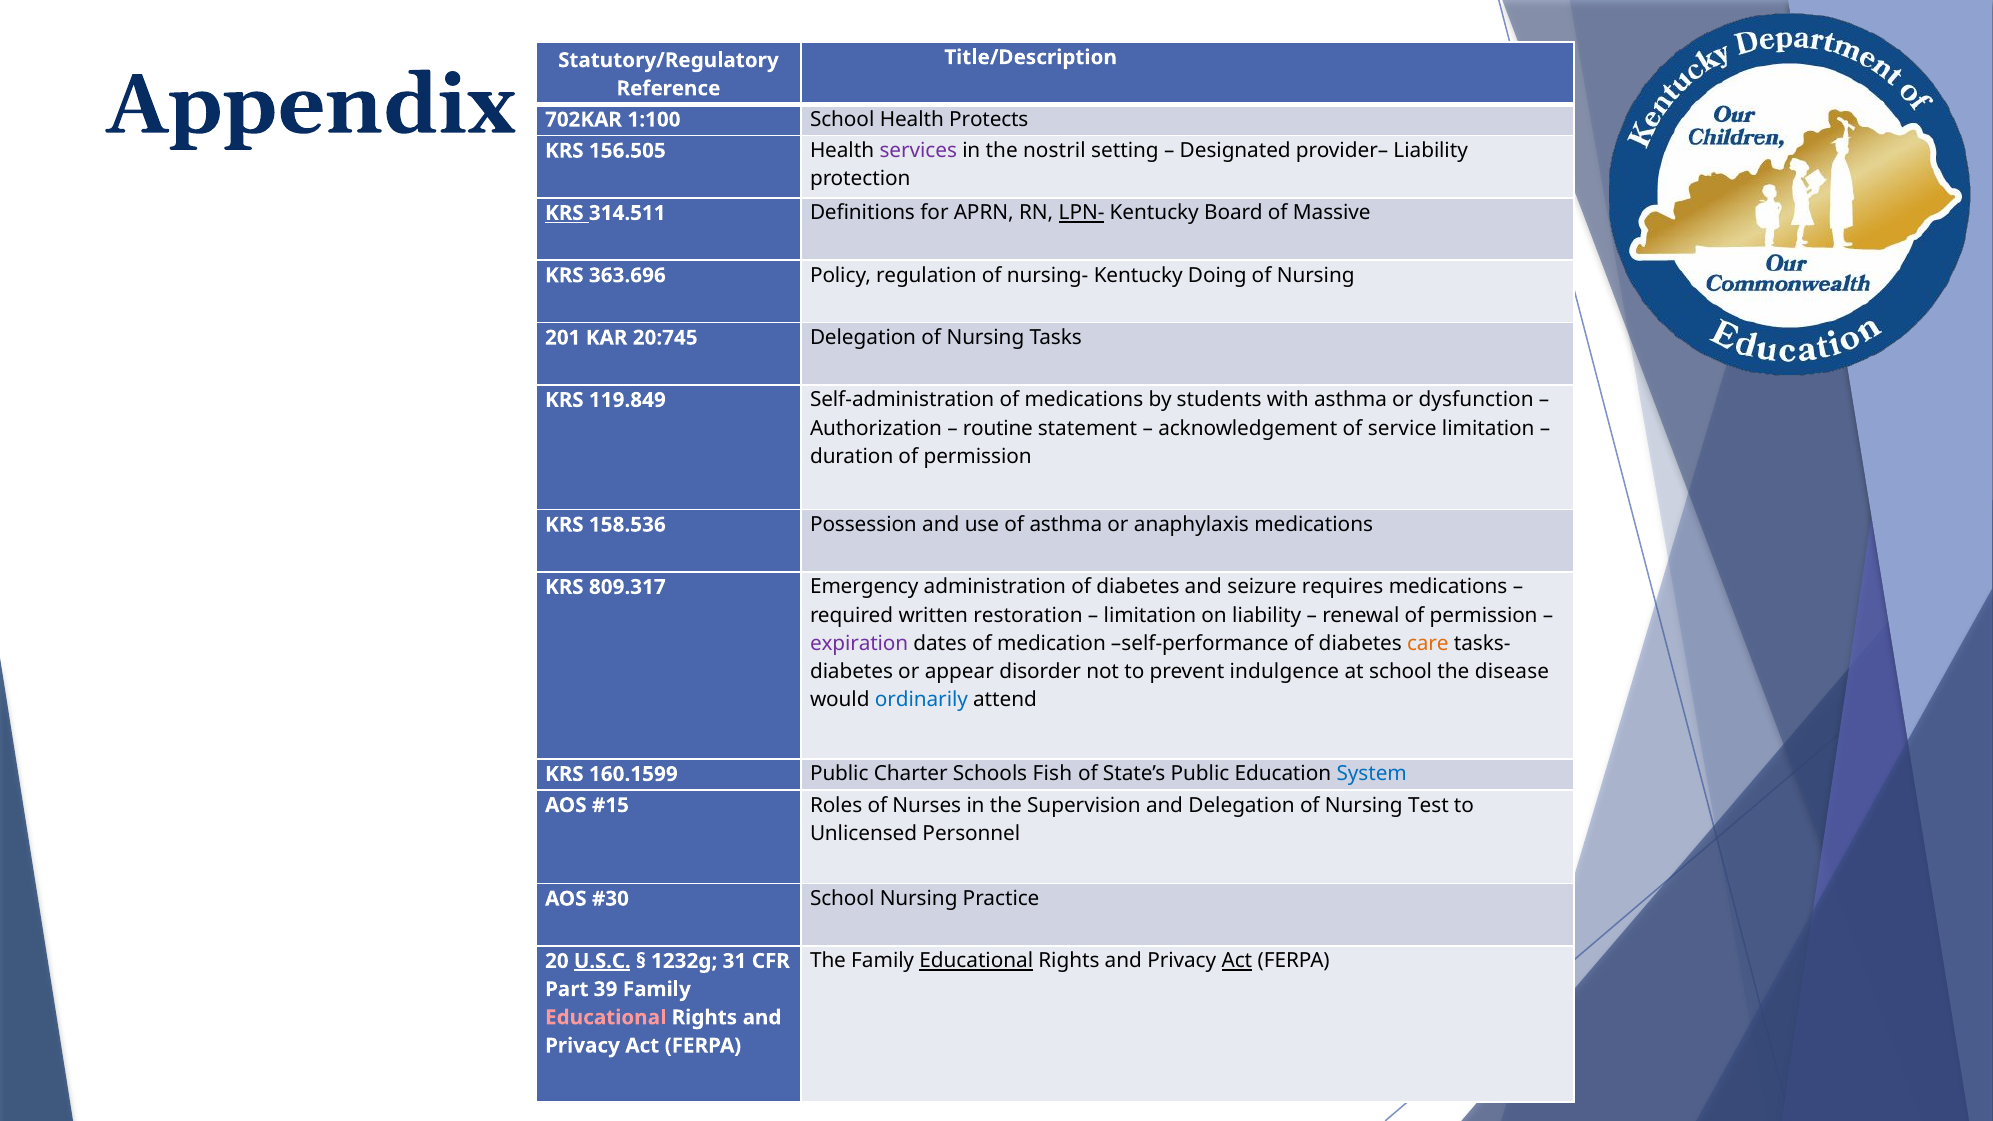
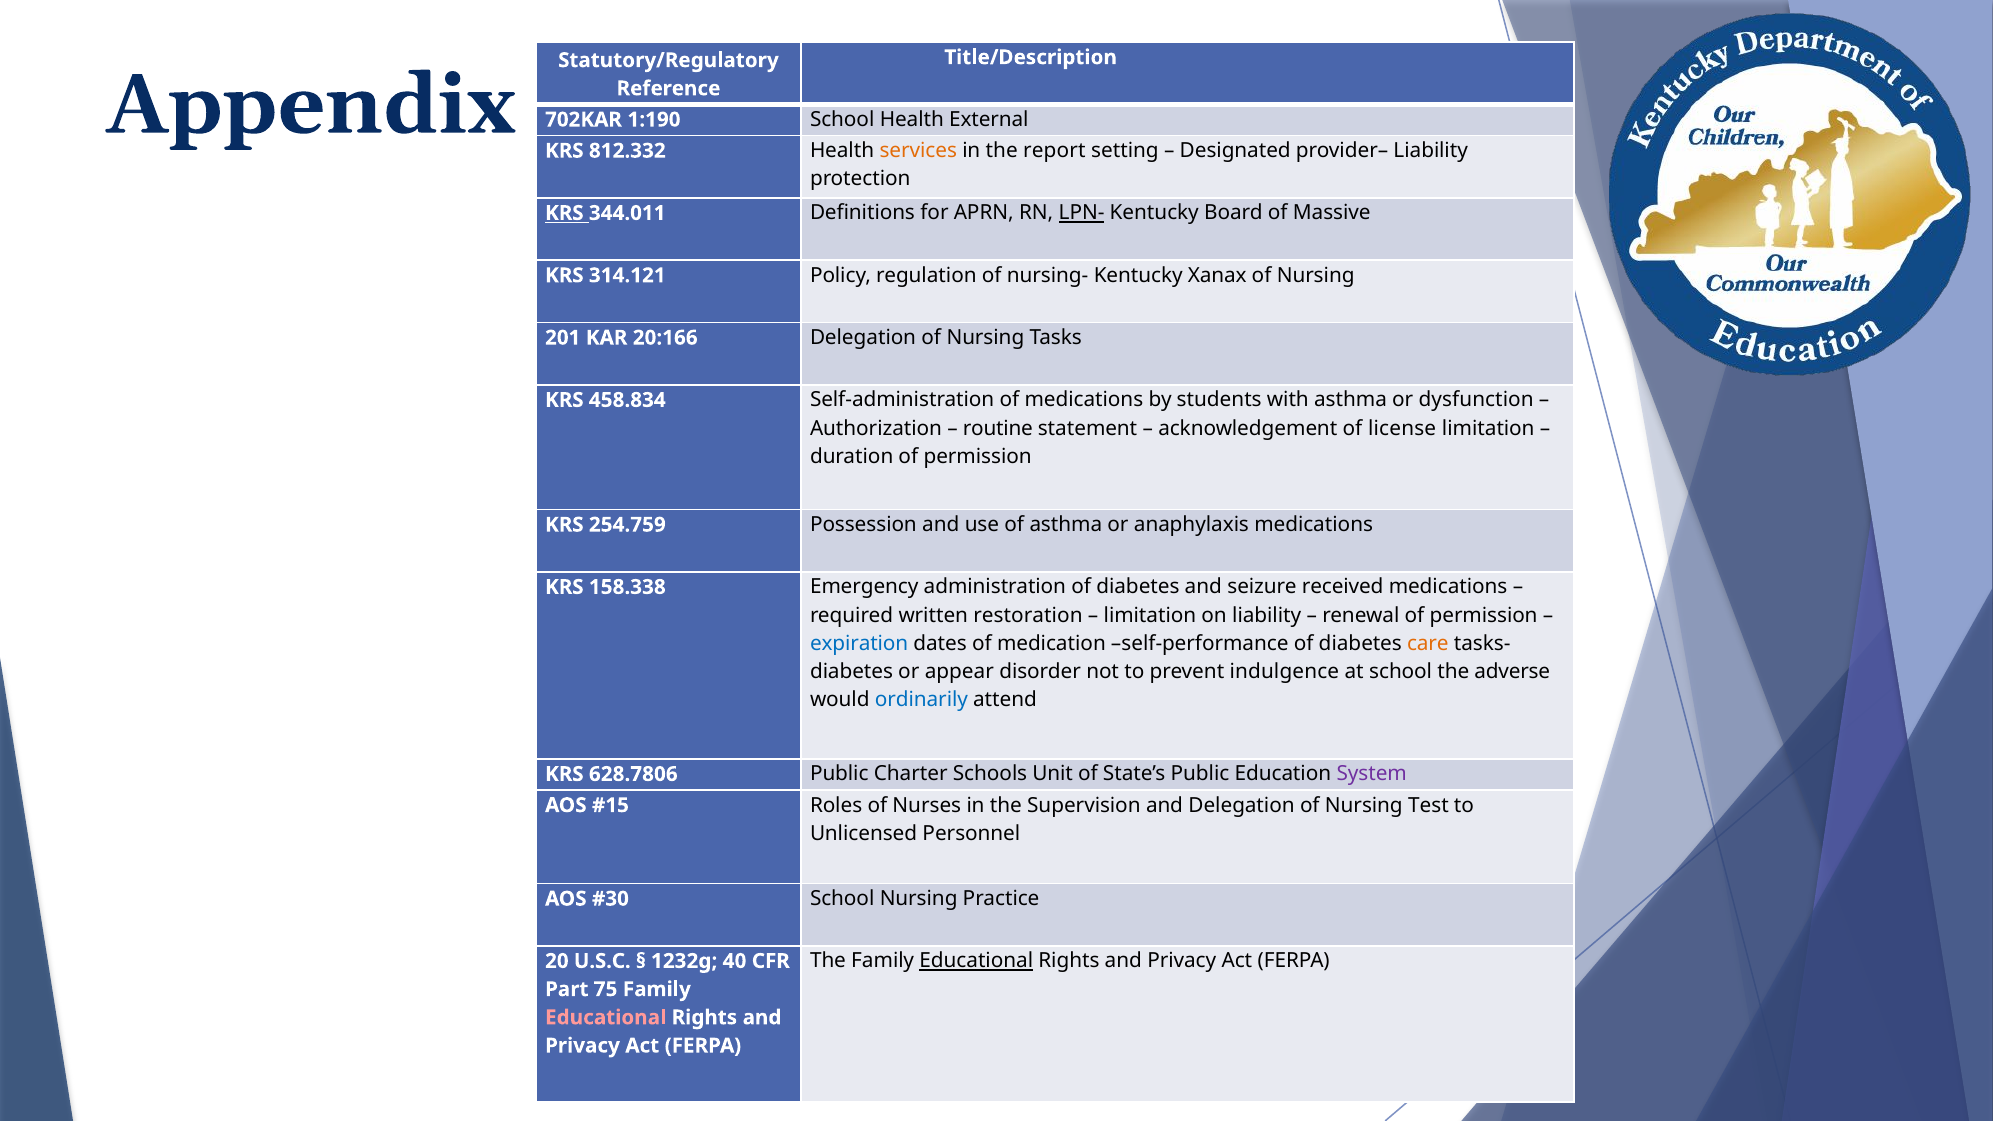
1:100: 1:100 -> 1:190 (654, 120)
Protects: Protects -> External (989, 120)
156.505: 156.505 -> 812.332 (627, 151)
services colour: purple -> orange (918, 151)
nostril: nostril -> report (1054, 151)
314.511: 314.511 -> 344.011 (627, 213)
363.696: 363.696 -> 314.121 (627, 275)
Doing: Doing -> Xanax (1217, 275)
20:745: 20:745 -> 20:166 (665, 338)
119.849: 119.849 -> 458.834 (627, 400)
service: service -> license (1402, 428)
158.536: 158.536 -> 254.759 (627, 525)
809.317: 809.317 -> 158.338 (627, 587)
requires: requires -> received (1343, 587)
expiration colour: purple -> blue (859, 643)
disease: disease -> adverse (1512, 672)
160.1599: 160.1599 -> 628.7806 (633, 774)
Fish: Fish -> Unit (1053, 774)
System colour: blue -> purple (1372, 774)
Act underline: present -> none (1237, 961)
U.S.C underline: present -> none (602, 961)
31: 31 -> 40 (735, 961)
39: 39 -> 75 (606, 989)
